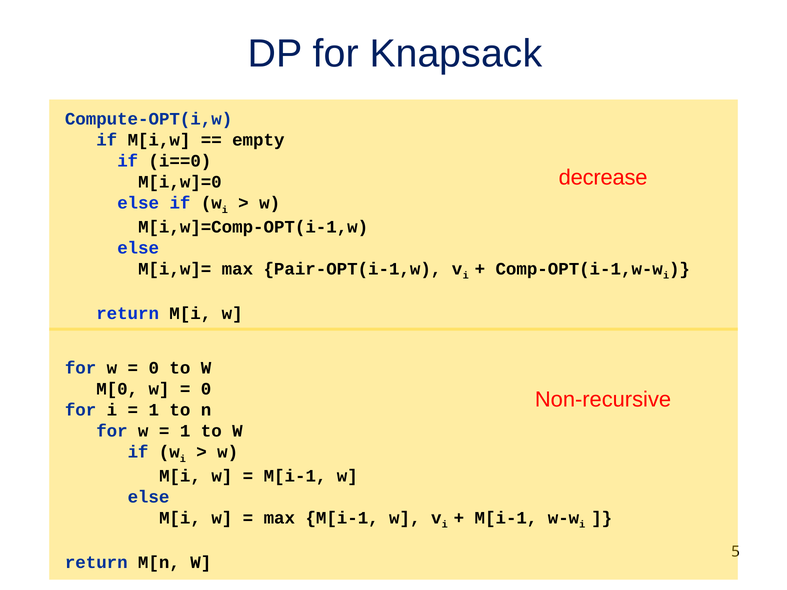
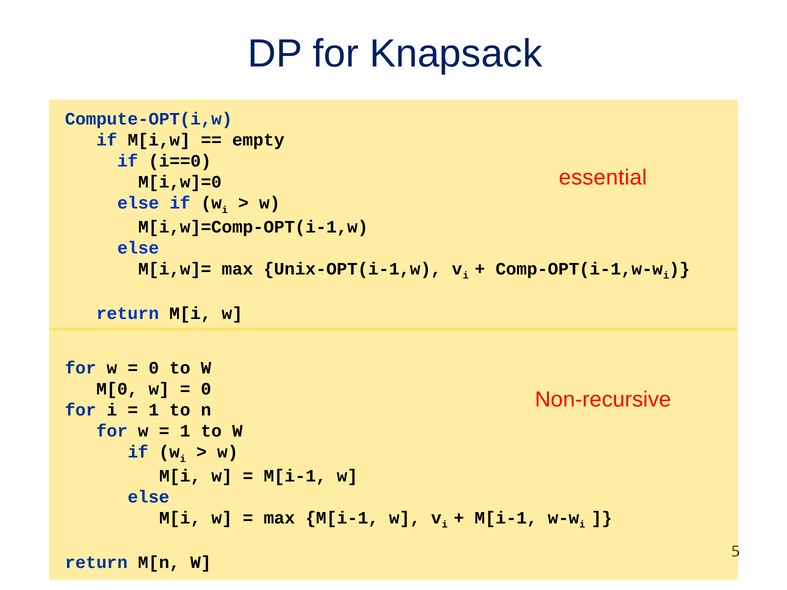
decrease: decrease -> essential (603, 178)
Pair-OPT(i-1,w: Pair-OPT(i-1,w -> Unix-OPT(i-1,w (352, 269)
